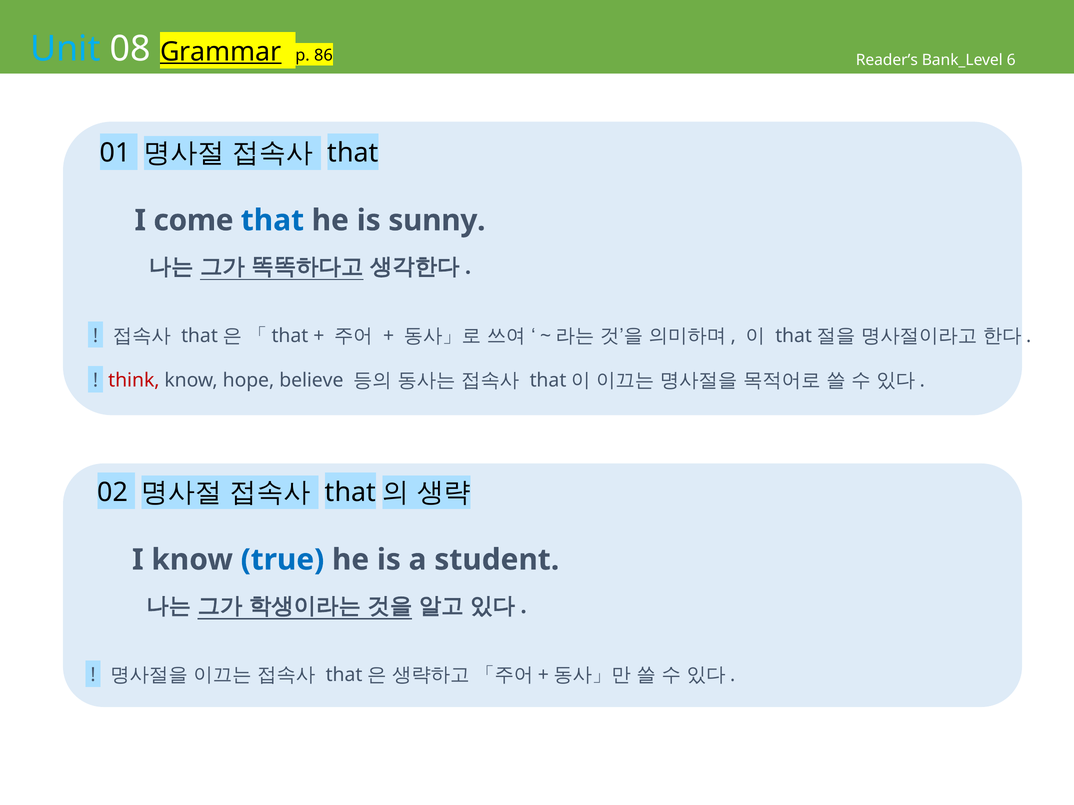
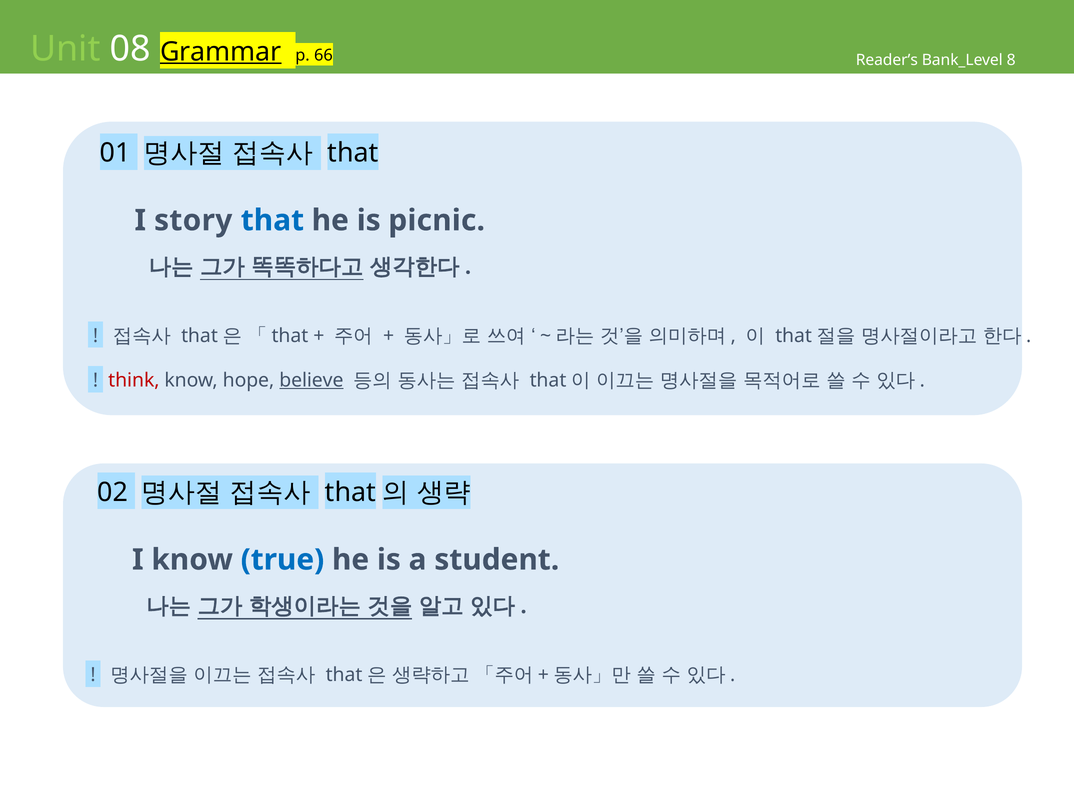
Unit colour: light blue -> light green (65, 49)
86: 86 -> 66 (323, 55)
6: 6 -> 8 (1011, 60)
come: come -> story (193, 221)
sunny: sunny -> picnic (437, 221)
believe underline: none -> present (311, 380)
